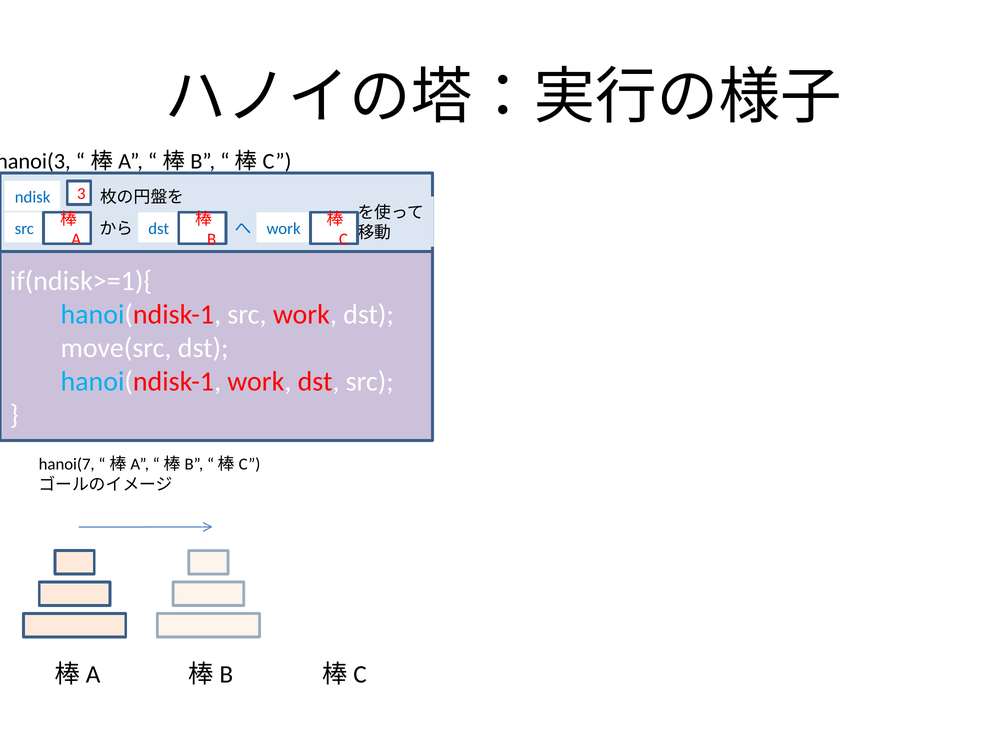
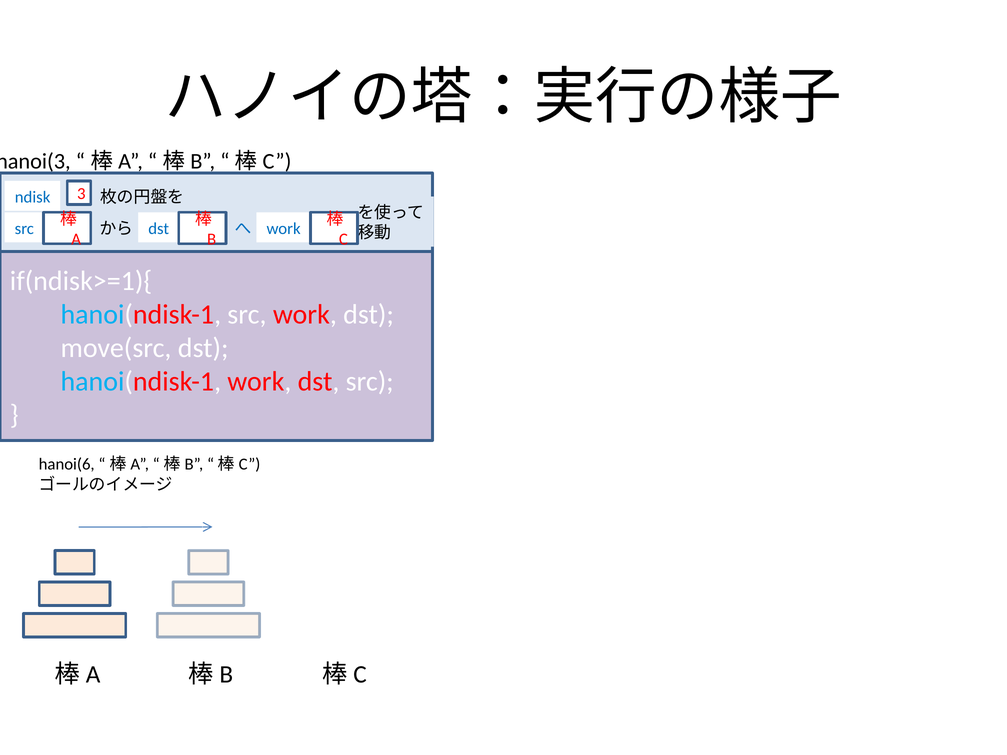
hanoi(7: hanoi(7 -> hanoi(6 (67, 465)
